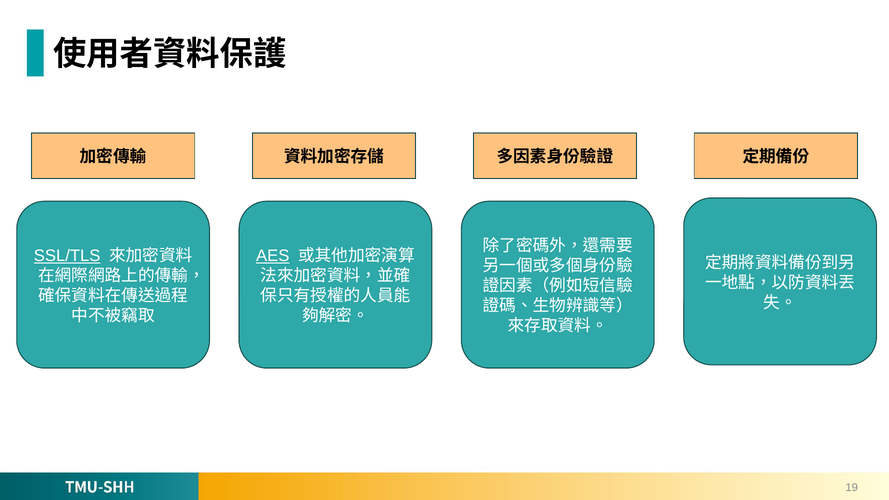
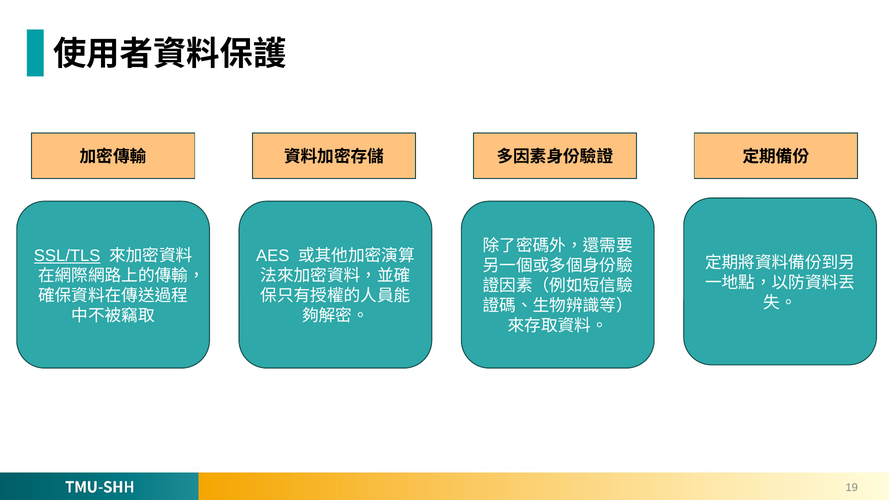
AES underline: present -> none (273, 256)
